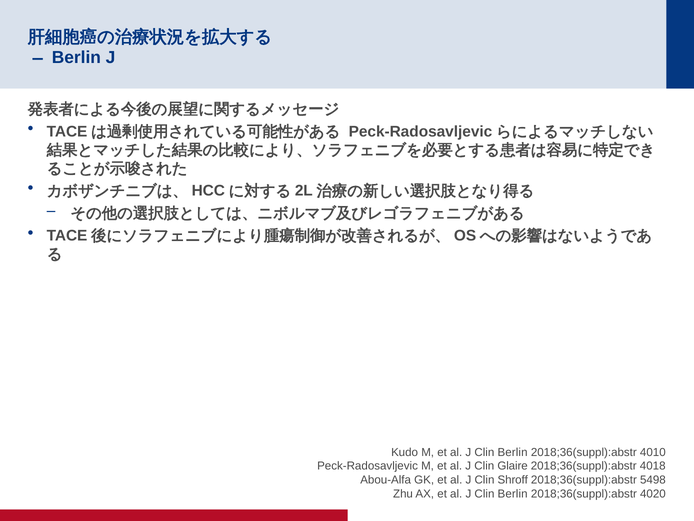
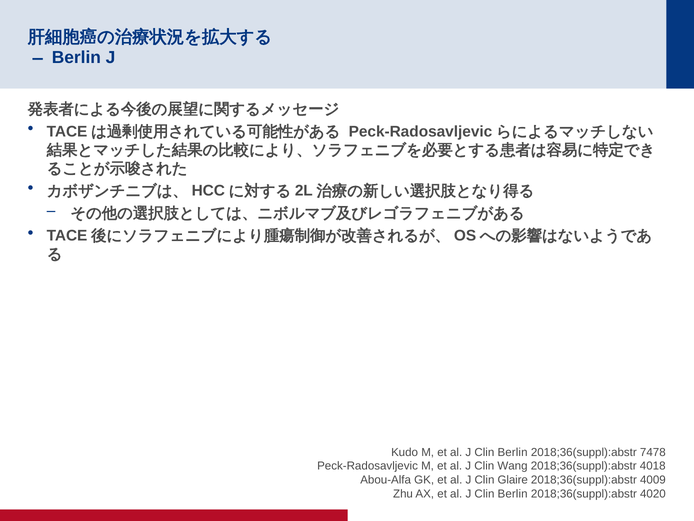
4010: 4010 -> 7478 (653, 452)
Glaire: Glaire -> Wang (512, 466)
Shroff: Shroff -> Glaire (513, 480)
5498: 5498 -> 4009 (653, 480)
